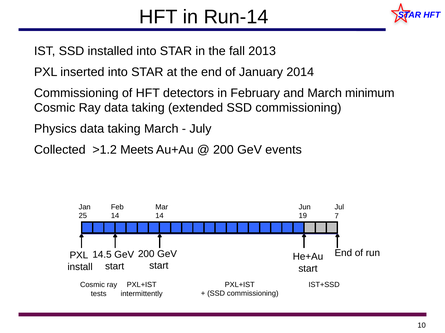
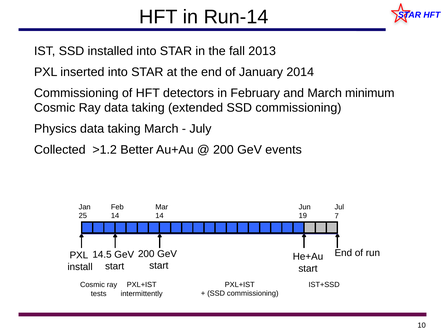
Meets: Meets -> Better (137, 150)
